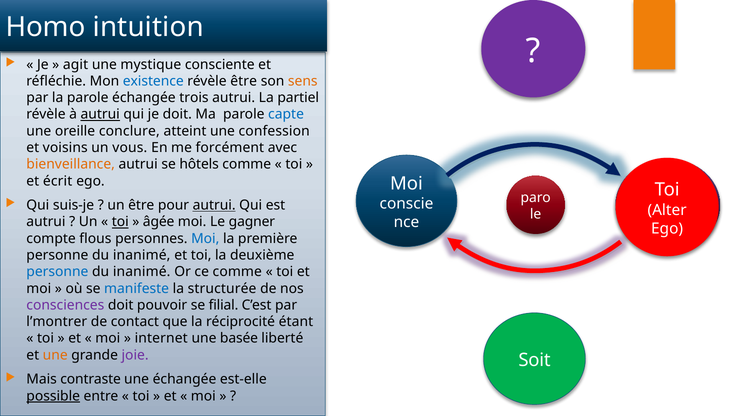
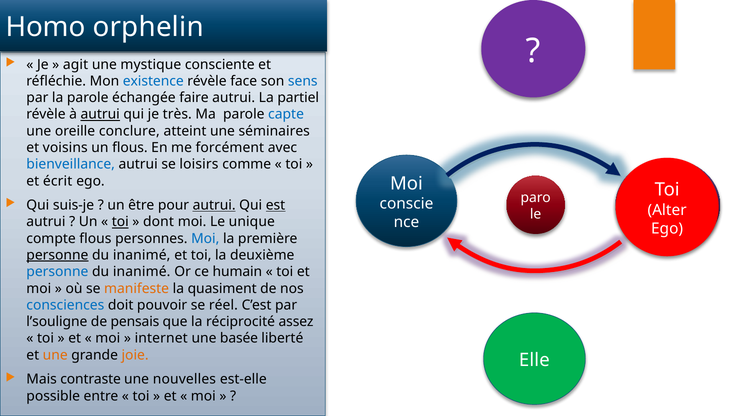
intuition: intuition -> orphelin (148, 27)
révèle être: être -> face (244, 81)
sens colour: orange -> blue (303, 81)
trois: trois -> faire (194, 98)
je doit: doit -> très (177, 114)
confession: confession -> séminaires (274, 131)
un vous: vous -> flous (130, 148)
bienveillance colour: orange -> blue (71, 164)
hôtels: hôtels -> loisirs (199, 164)
est underline: none -> present (276, 205)
âgée: âgée -> dont (159, 222)
gagner: gagner -> unique (252, 222)
personne underline: none -> present (57, 255)
ce comme: comme -> humain (237, 272)
manifeste colour: blue -> orange (137, 289)
structurée: structurée -> quasiment (222, 289)
consciences colour: purple -> blue (65, 305)
filial: filial -> réel (223, 305)
l’montrer: l’montrer -> l’souligne (57, 322)
contact: contact -> pensais (135, 322)
étant: étant -> assez (296, 322)
joie colour: purple -> orange (135, 355)
Soit: Soit -> Elle (534, 360)
une échangée: échangée -> nouvelles (184, 380)
possible underline: present -> none (53, 396)
